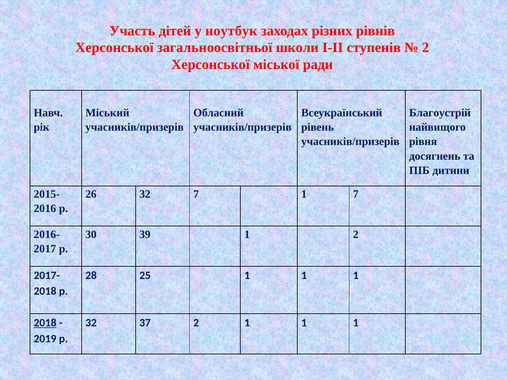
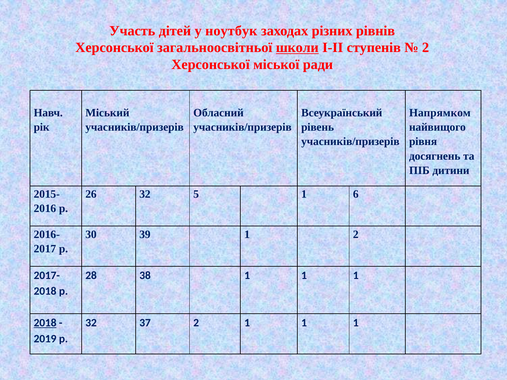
школи underline: none -> present (297, 48)
Благоустрій: Благоустрій -> Напрямком (440, 113)
32 7: 7 -> 5 (196, 194)
1 7: 7 -> 6 (356, 194)
25: 25 -> 38 (145, 276)
